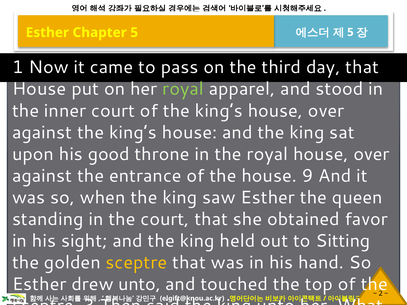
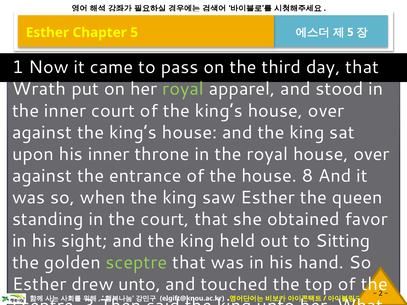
House: House -> Wrath (39, 89)
his good: good -> inner (109, 154)
9: 9 -> 8 (307, 176)
sceptre colour: yellow -> light green (136, 263)
